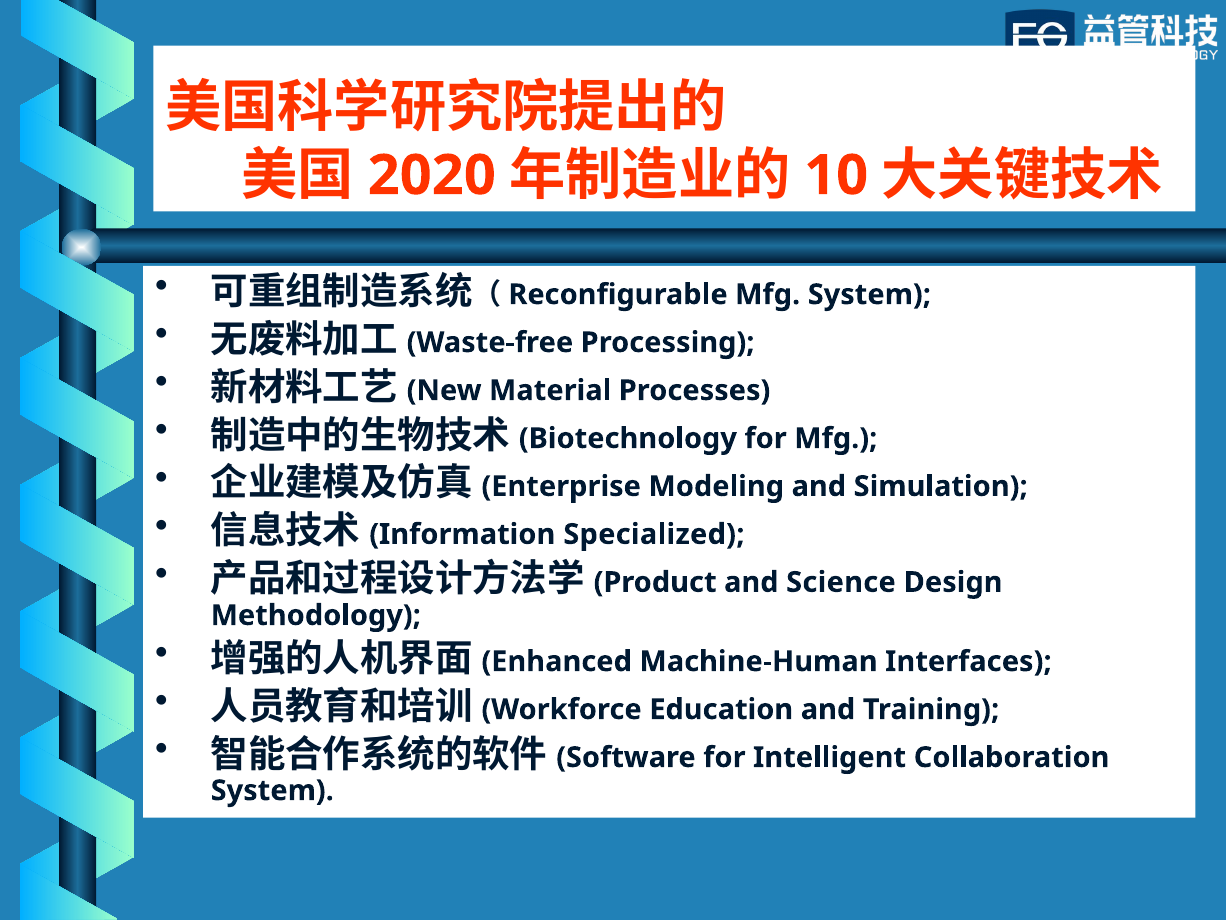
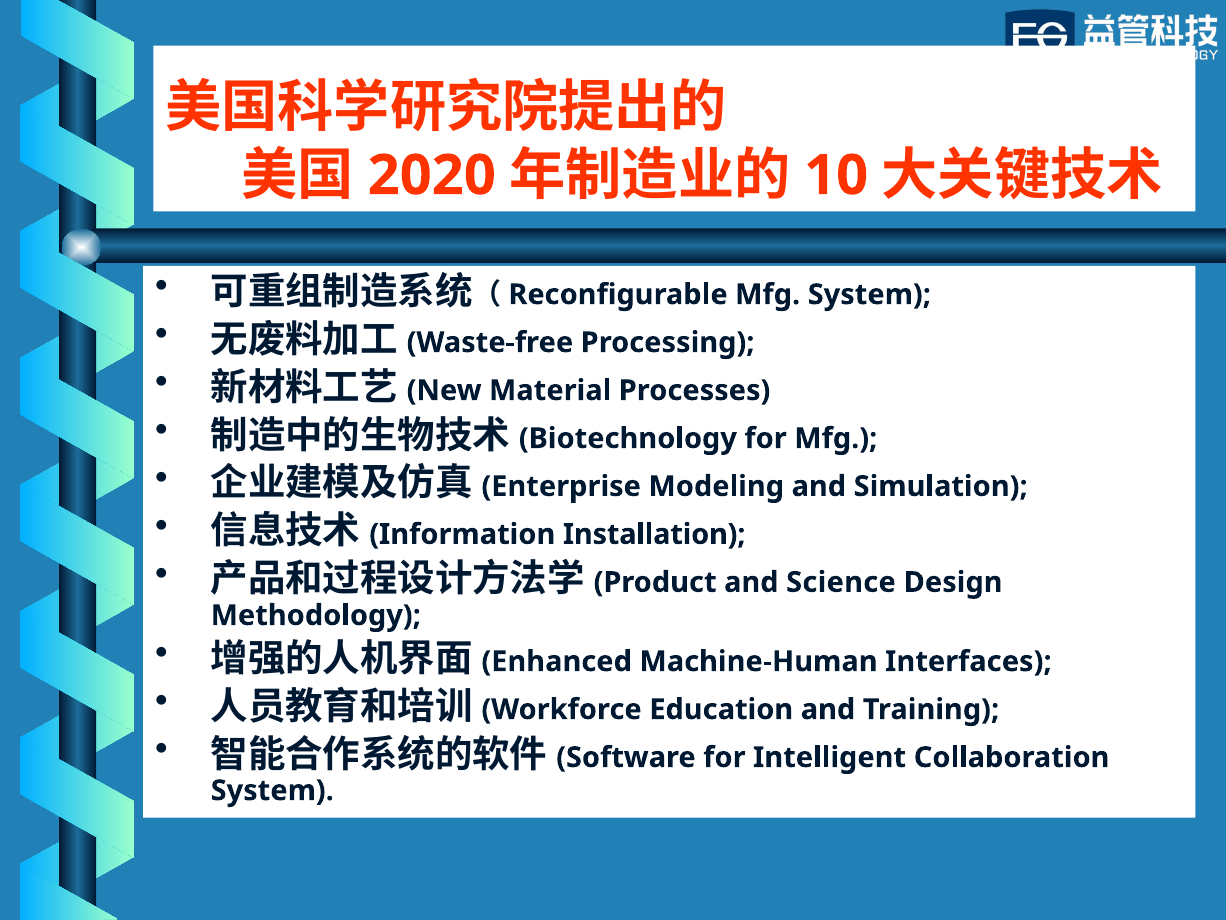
Specialized: Specialized -> Installation (654, 534)
